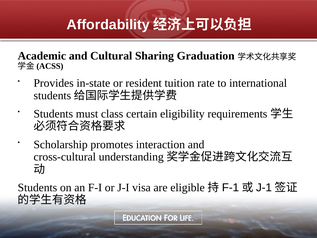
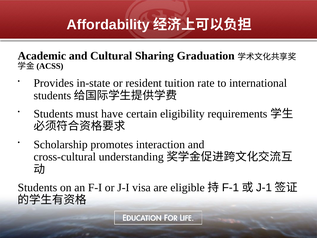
class: class -> have (112, 114)
